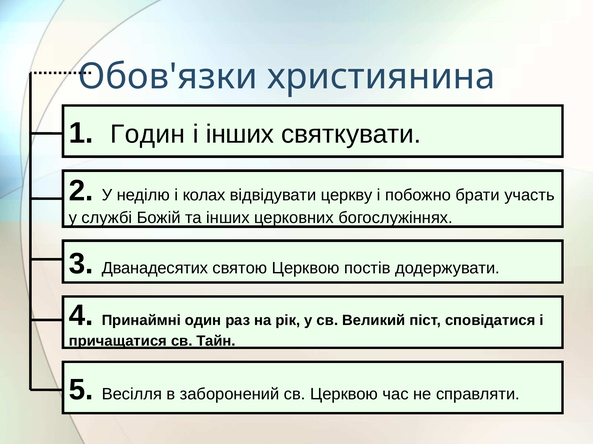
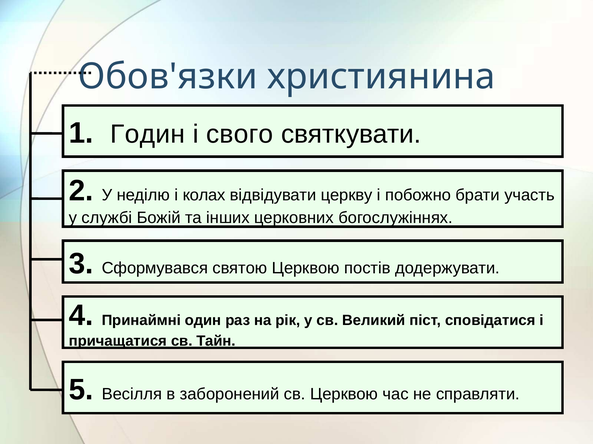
і інших: інших -> свого (240, 134)
Дванадесятих: Дванадесятих -> Сформувався (155, 268)
